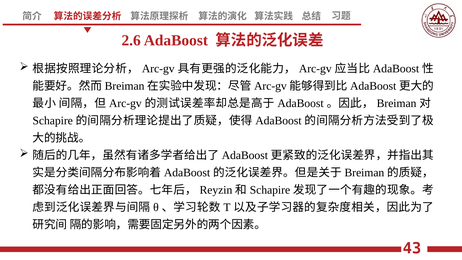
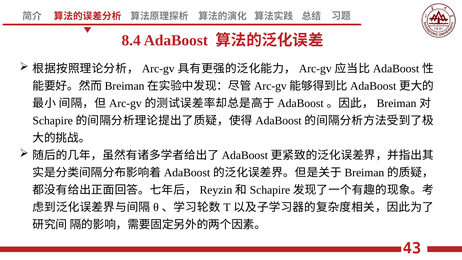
2.6: 2.6 -> 8.4 (131, 41)
